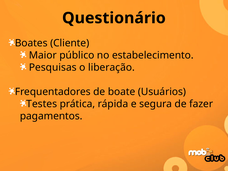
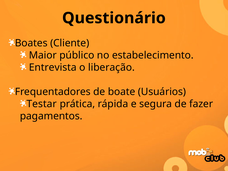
Pesquisas: Pesquisas -> Entrevista (53, 67)
Testes: Testes -> Testar (42, 104)
